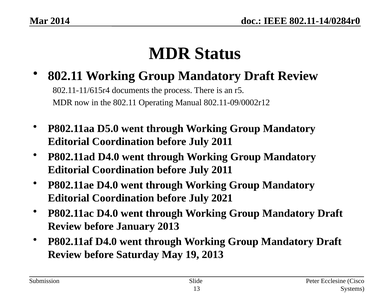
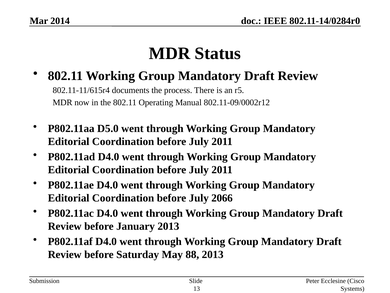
2021: 2021 -> 2066 (222, 198)
19: 19 -> 88 (192, 254)
